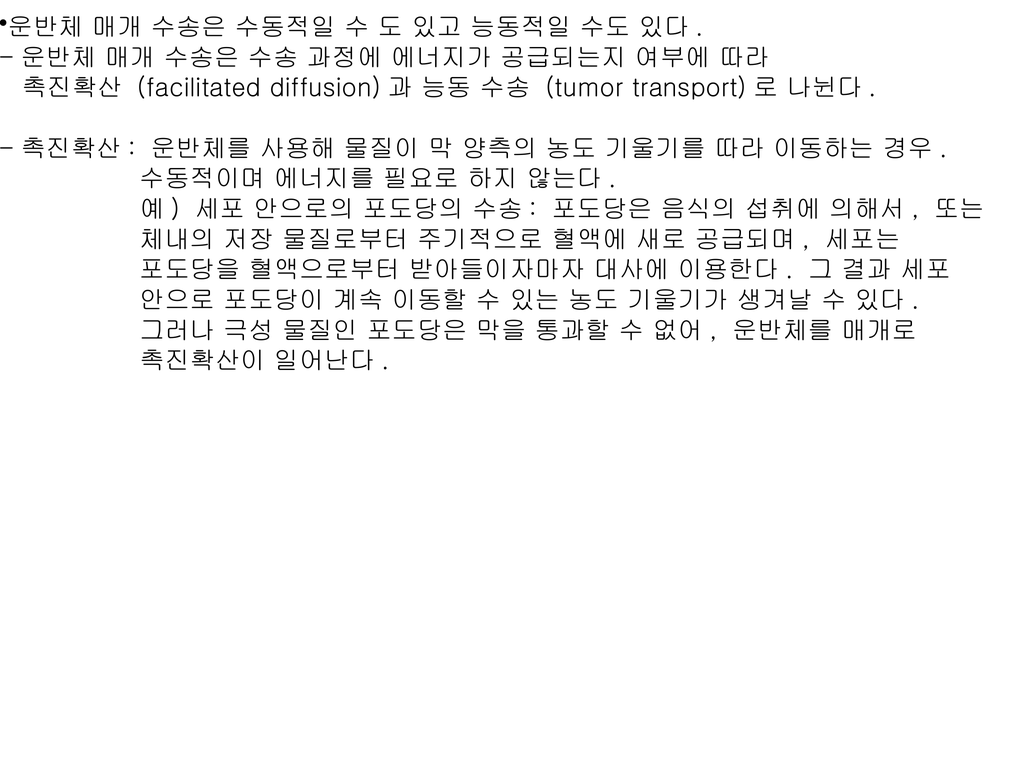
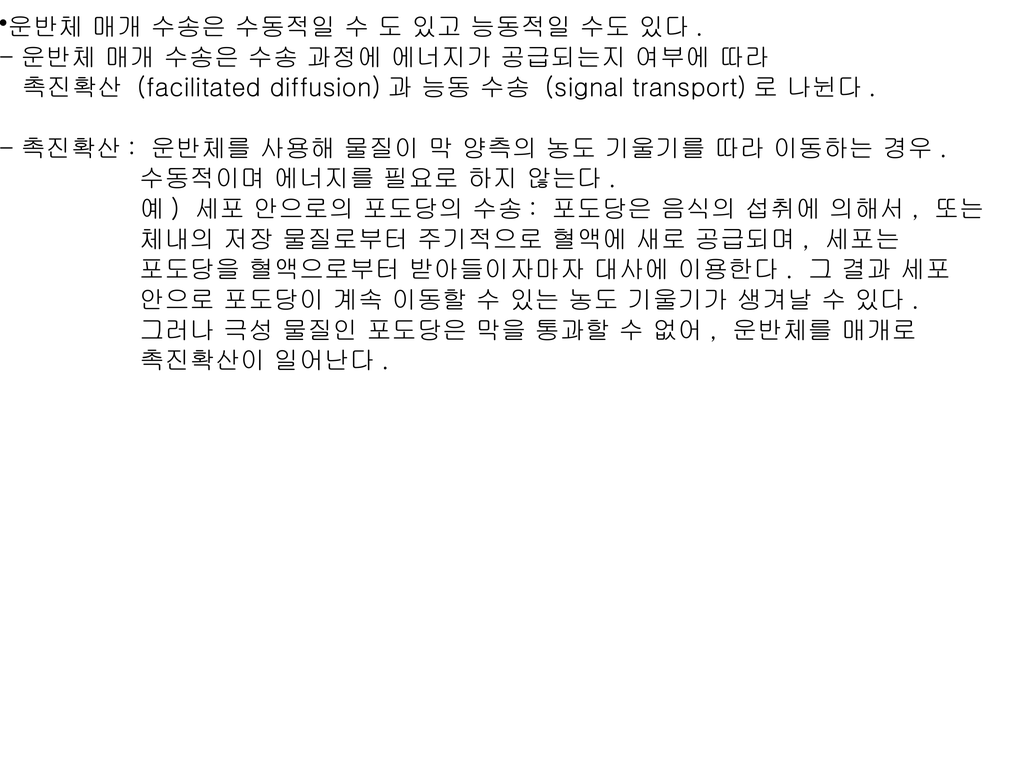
tumor: tumor -> signal (584, 88)
